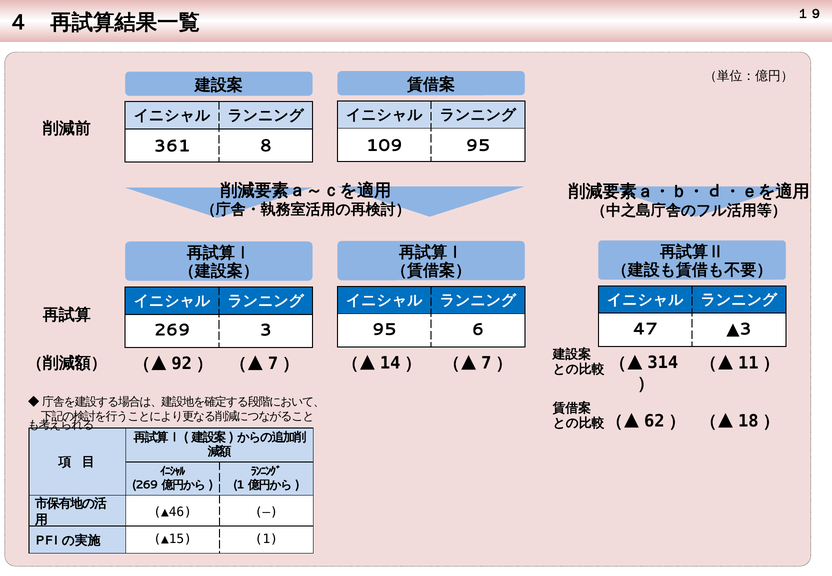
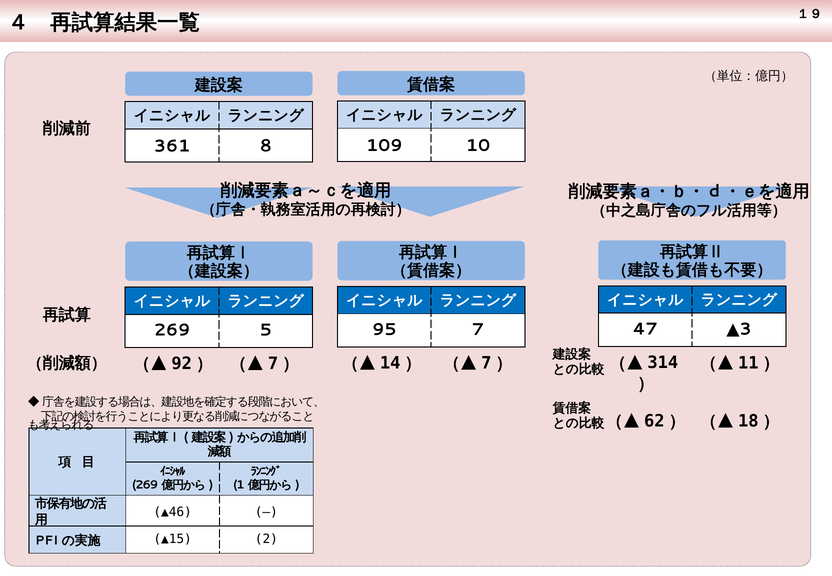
109 95: 95 -> 10 (478, 146)
6: 6 -> 7 (478, 330)
3: 3 -> 5 (266, 330)
▲15 1: 1 -> 2 (266, 539)
